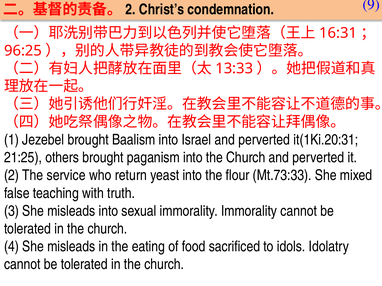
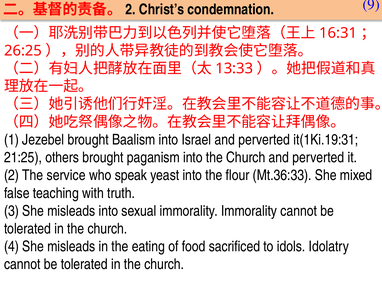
96:25: 96:25 -> 26:25 (23, 51)
it(1Ki.20:31: it(1Ki.20:31 -> it(1Ki.19:31 (326, 140)
return: return -> speak (131, 176)
Mt.73:33: Mt.73:33 -> Mt.36:33 (282, 176)
